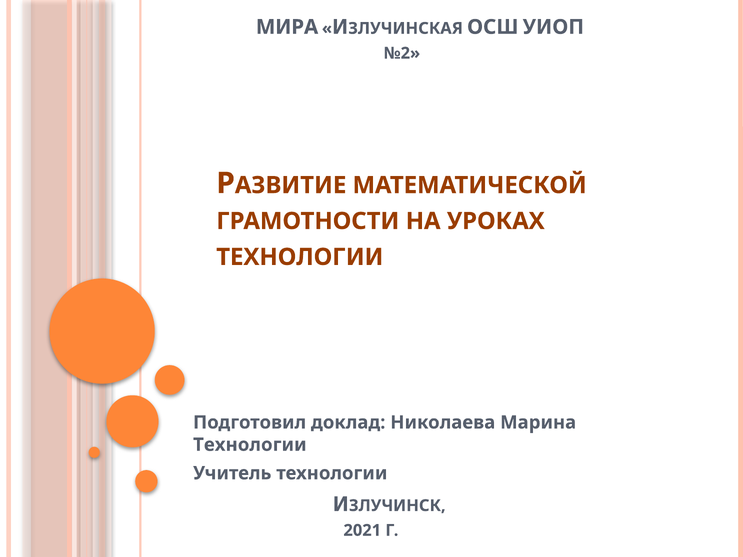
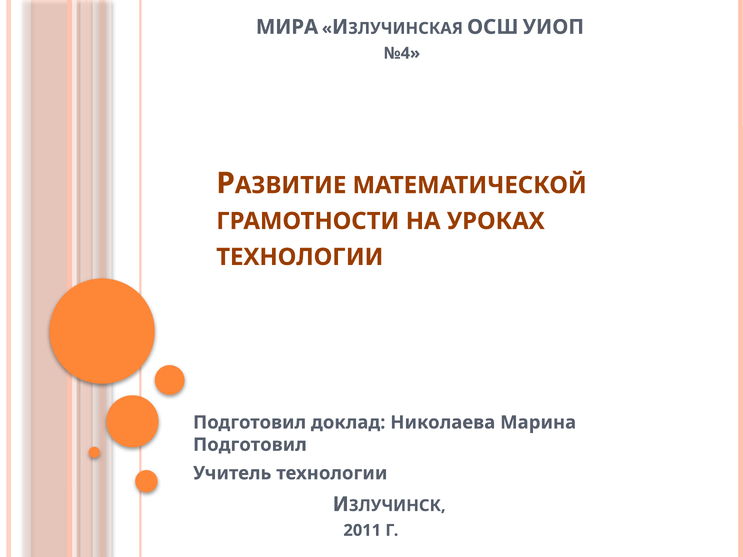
№2: №2 -> №4 (402, 53)
Технологии: Технологии -> Подготовил (250, 445)
2021: 2021 -> 2011 (362, 531)
